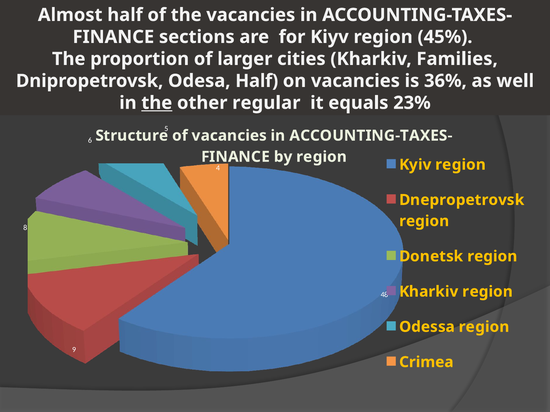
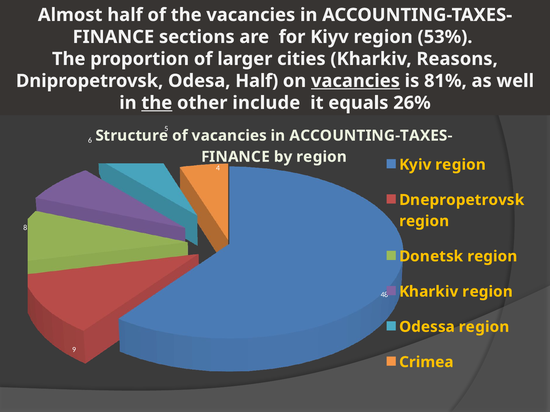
45%: 45% -> 53% (445, 37)
Families: Families -> Reasons (457, 59)
vacancies underline: none -> present (355, 81)
36%: 36% -> 81% (445, 81)
regular: regular -> include (266, 103)
23%: 23% -> 26% (412, 103)
